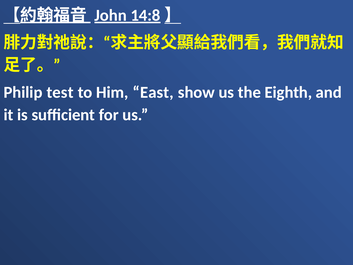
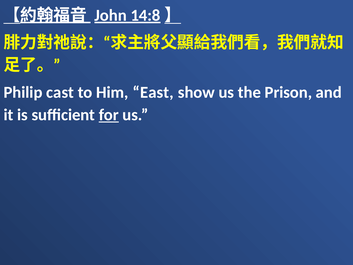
test: test -> cast (60, 92)
Eighth: Eighth -> Prison (288, 92)
for underline: none -> present (109, 115)
